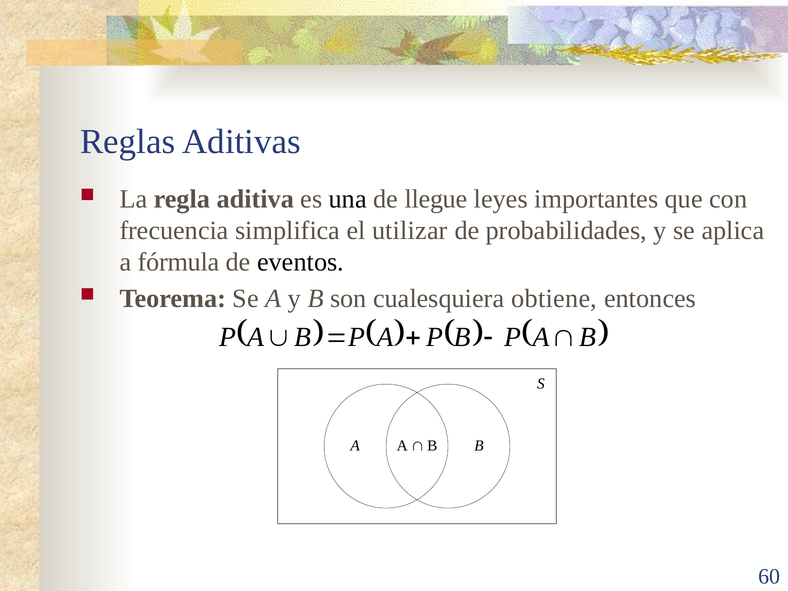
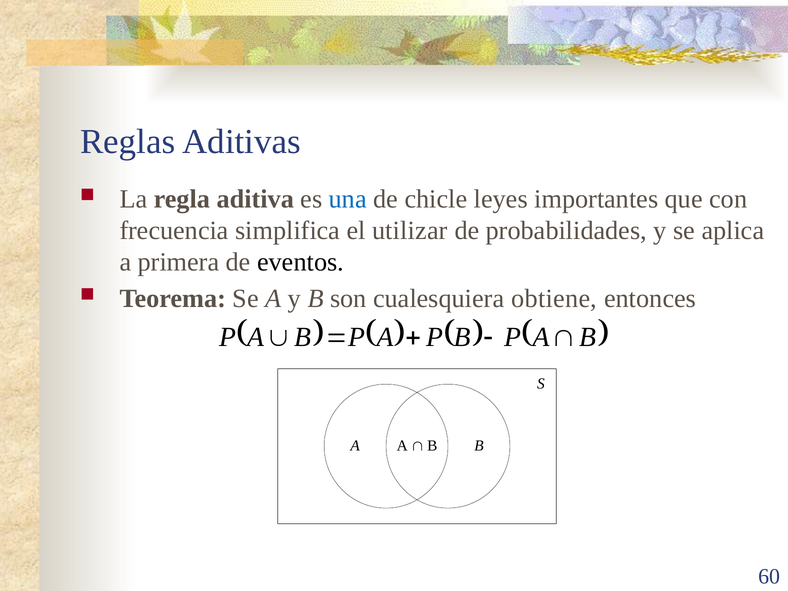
una colour: black -> blue (348, 199)
llegue: llegue -> chicle (436, 199)
fórmula: fórmula -> primera (178, 262)
